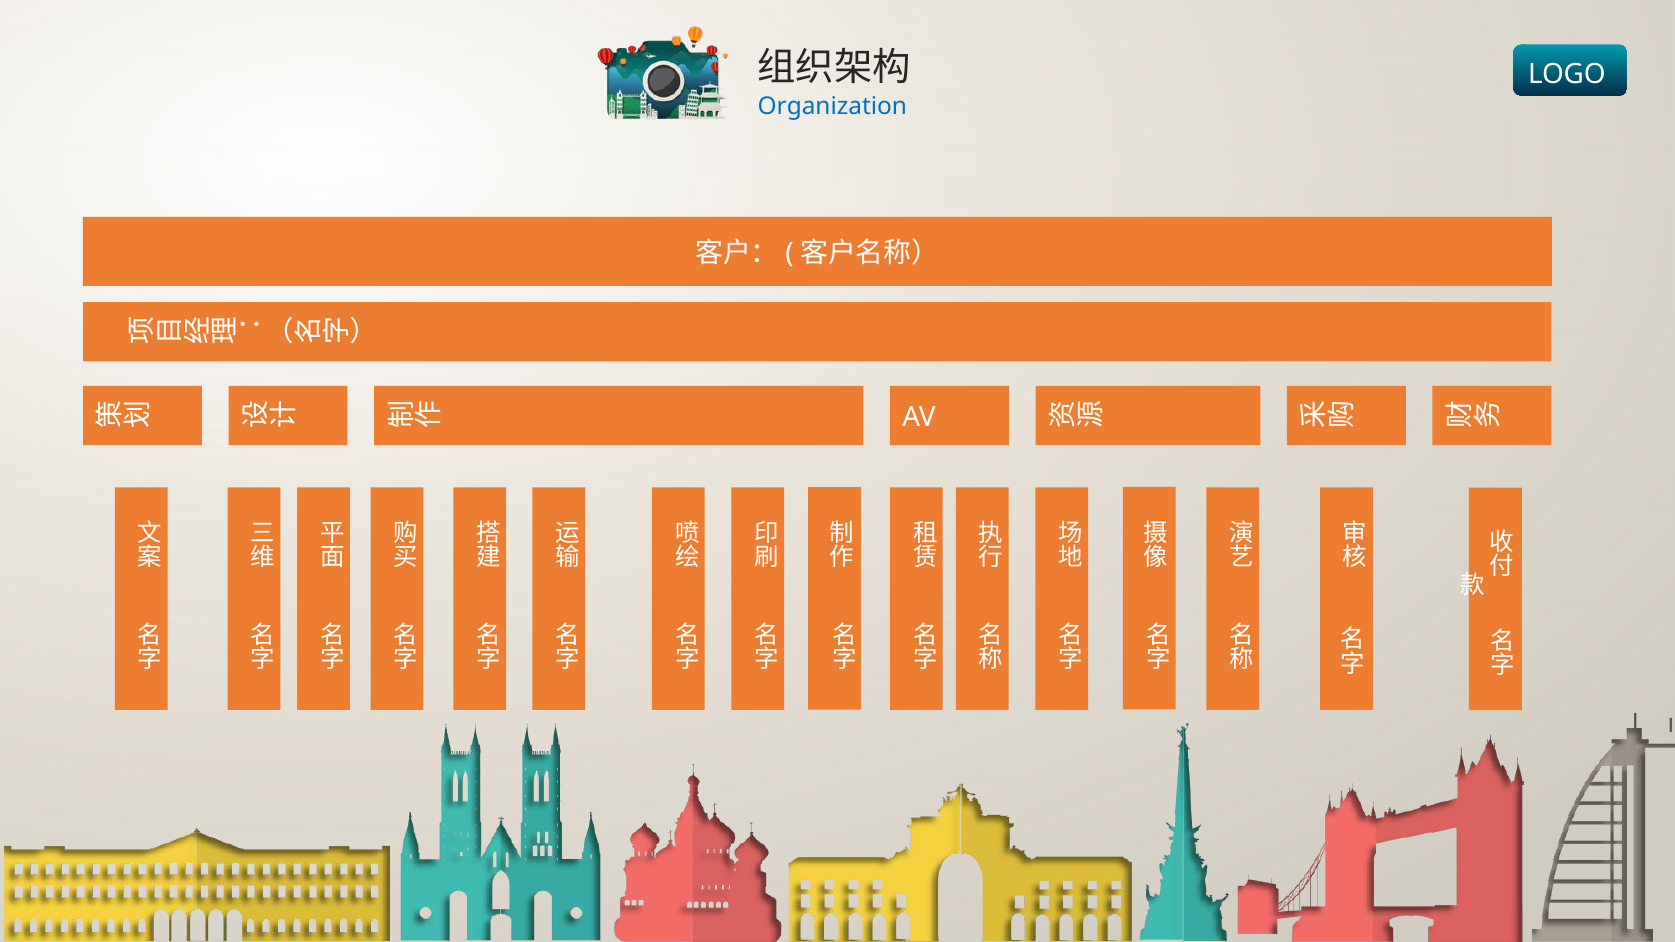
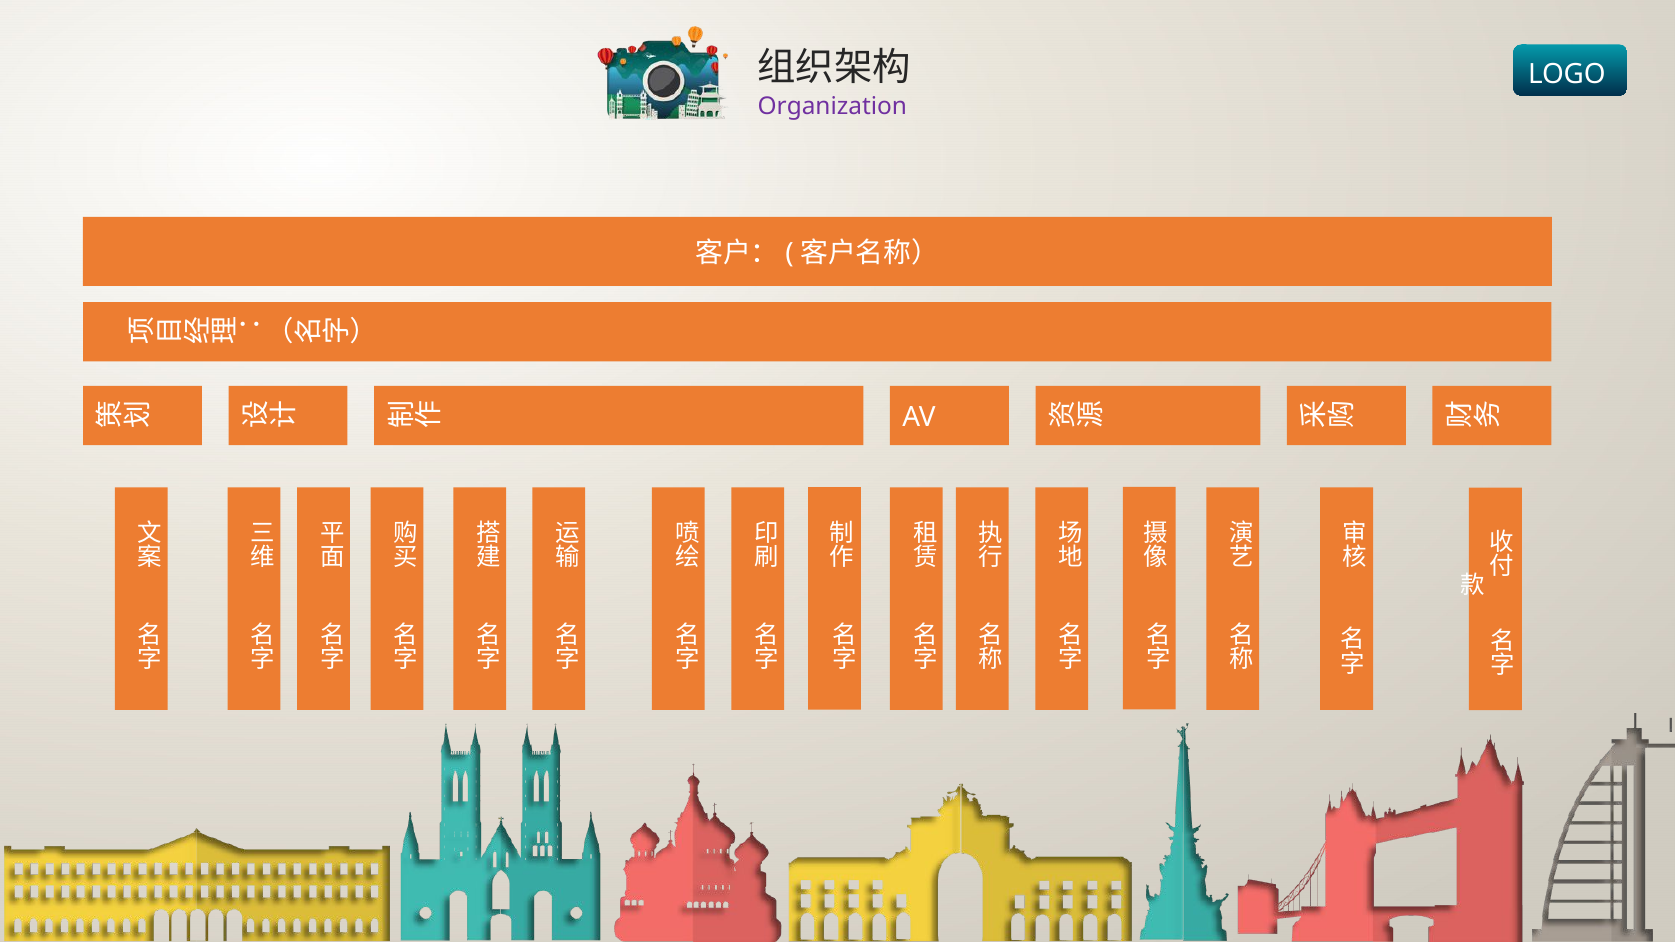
Organization colour: blue -> purple (832, 106)
